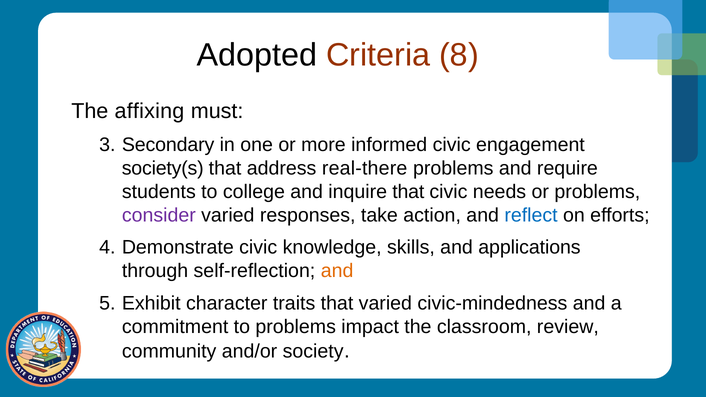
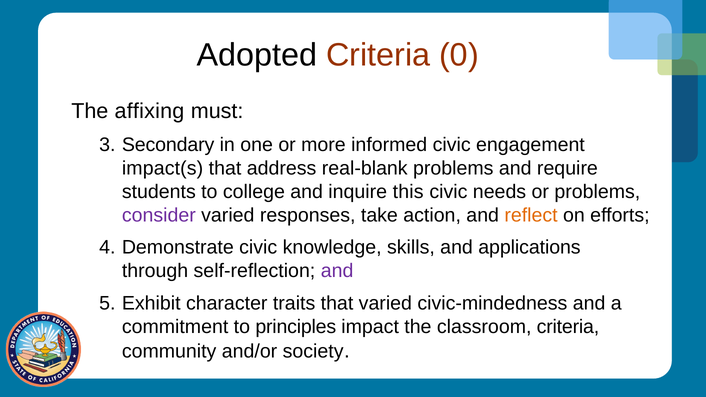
8: 8 -> 0 (459, 55)
society(s: society(s -> impact(s (163, 168)
real-there: real-there -> real-blank (365, 168)
inquire that: that -> this (408, 192)
reflect colour: blue -> orange (531, 215)
and colour: orange -> purple (337, 271)
to problems: problems -> principles (296, 327)
classroom review: review -> criteria (568, 327)
